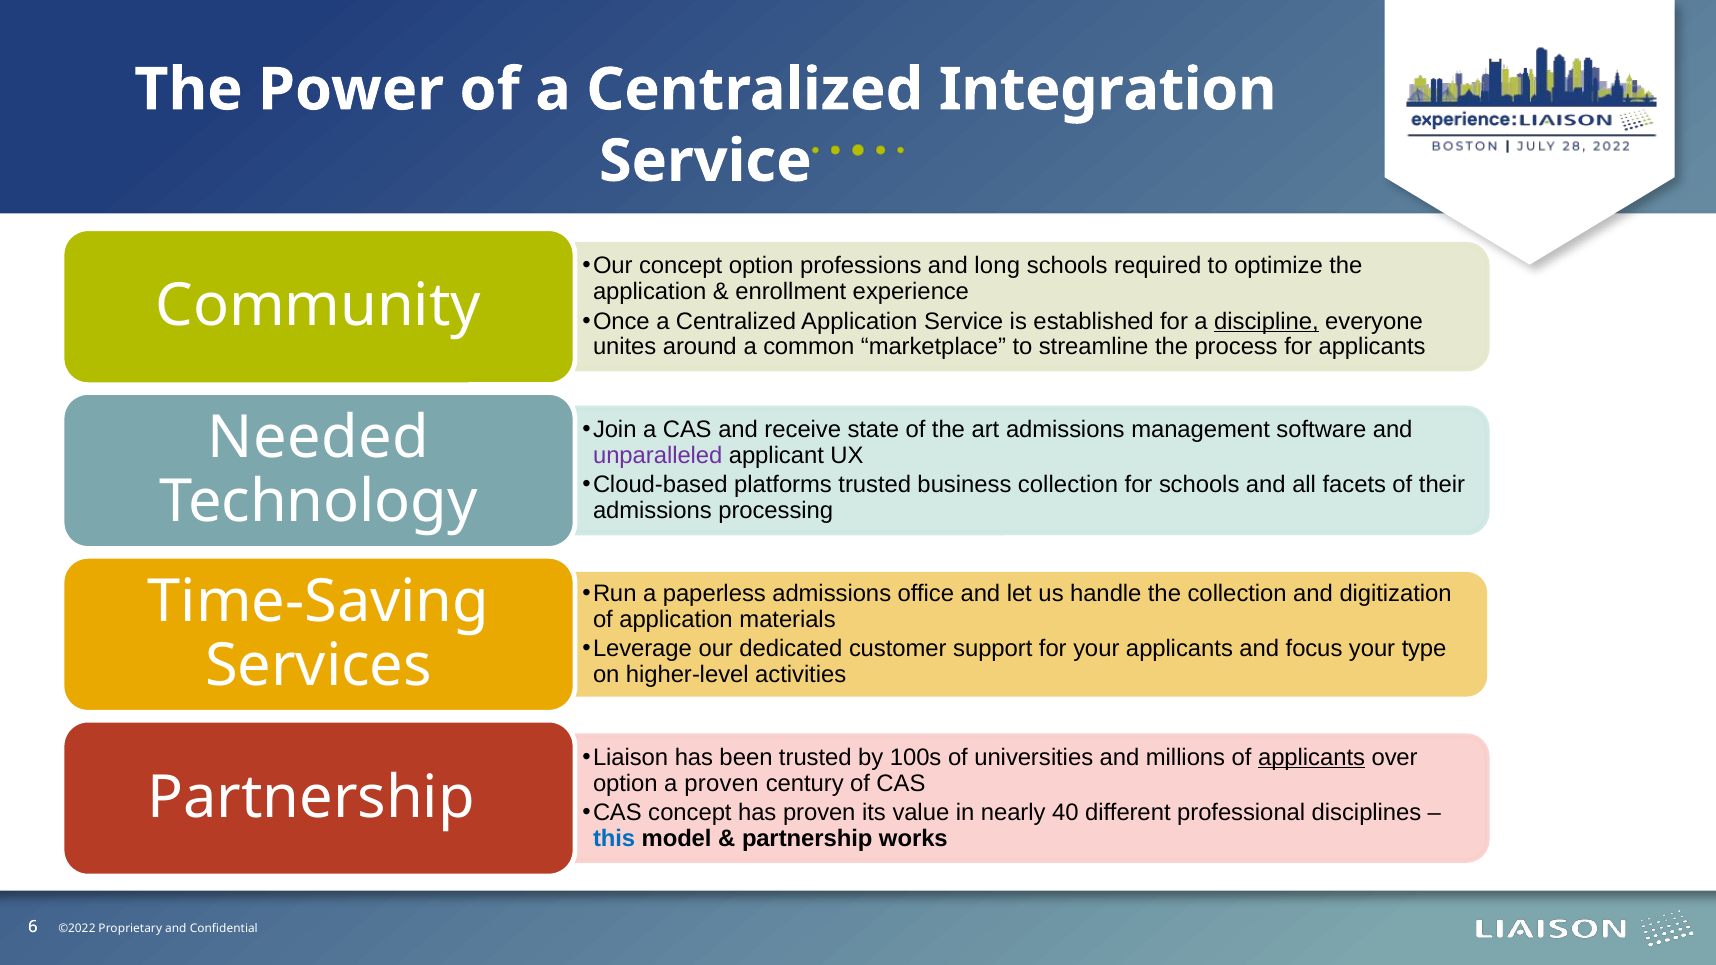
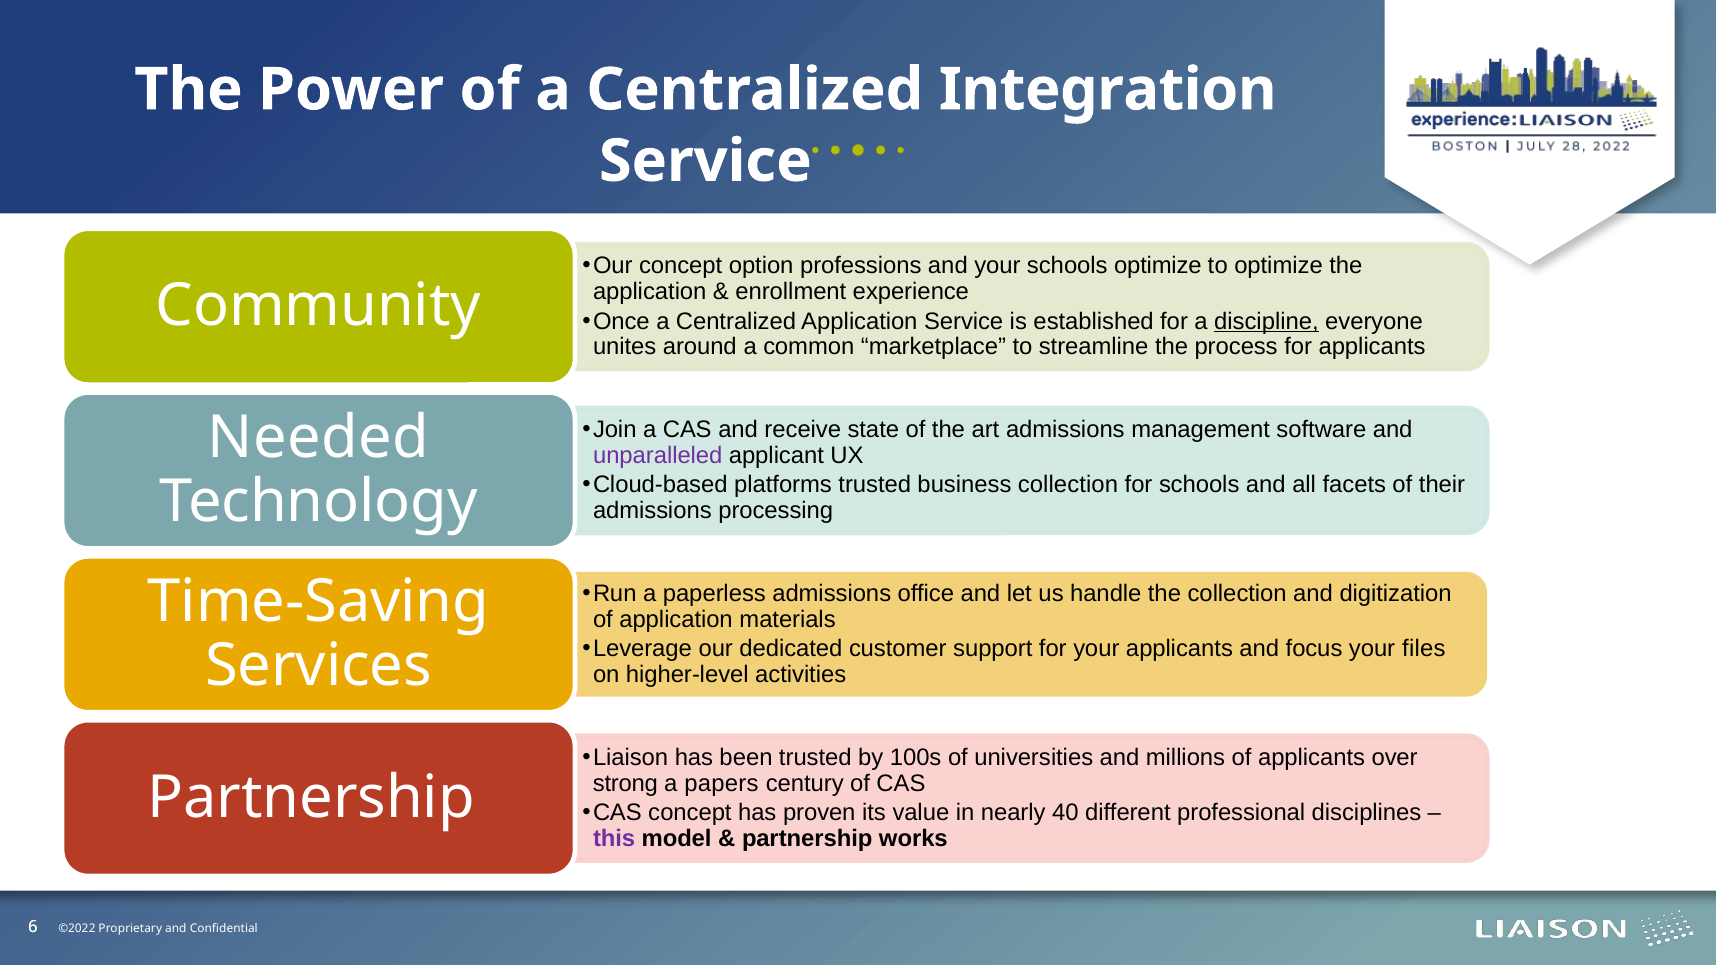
and long: long -> your (997, 266)
schools required: required -> optimize (1158, 266)
type: type -> files (1424, 649)
applicants underline: present -> none (1312, 758)
option: option -> strong (625, 783)
a proven: proven -> papers (721, 783)
this colour: blue -> purple (614, 839)
